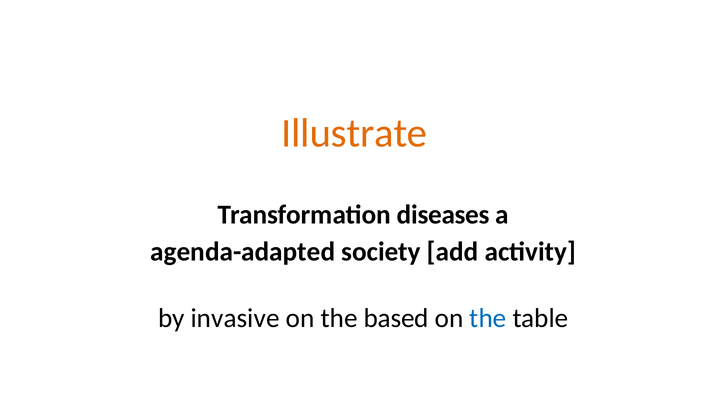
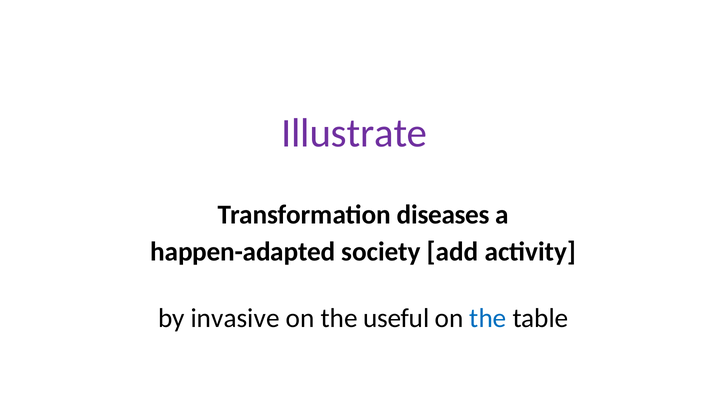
Illustrate colour: orange -> purple (354, 133)
agenda-adapted: agenda-adapted -> happen-adapted (243, 252)
based: based -> useful (396, 318)
